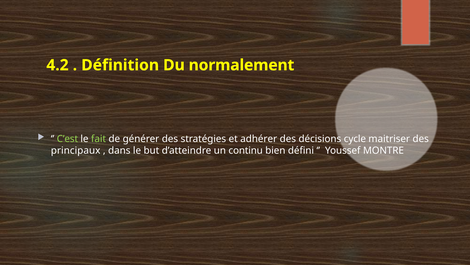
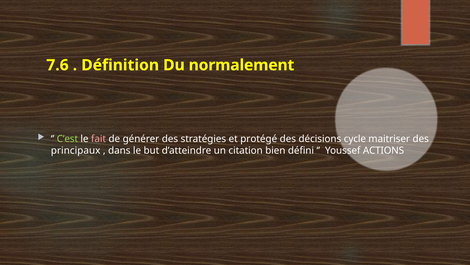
4.2: 4.2 -> 7.6 (57, 65)
fait colour: light green -> pink (99, 138)
adhérer: adhérer -> protégé (259, 138)
continu: continu -> citation (246, 150)
MONTRE: MONTRE -> ACTIONS (383, 150)
